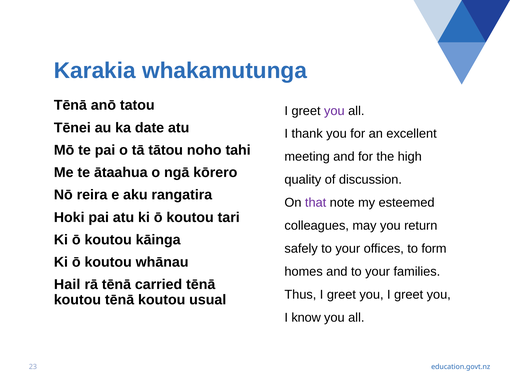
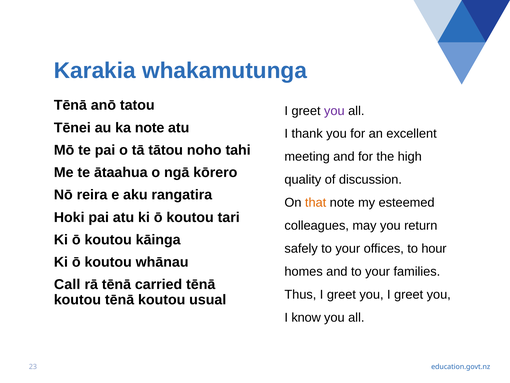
ka date: date -> note (150, 128)
that colour: purple -> orange (316, 202)
form: form -> hour (434, 248)
Hail: Hail -> Call (67, 284)
